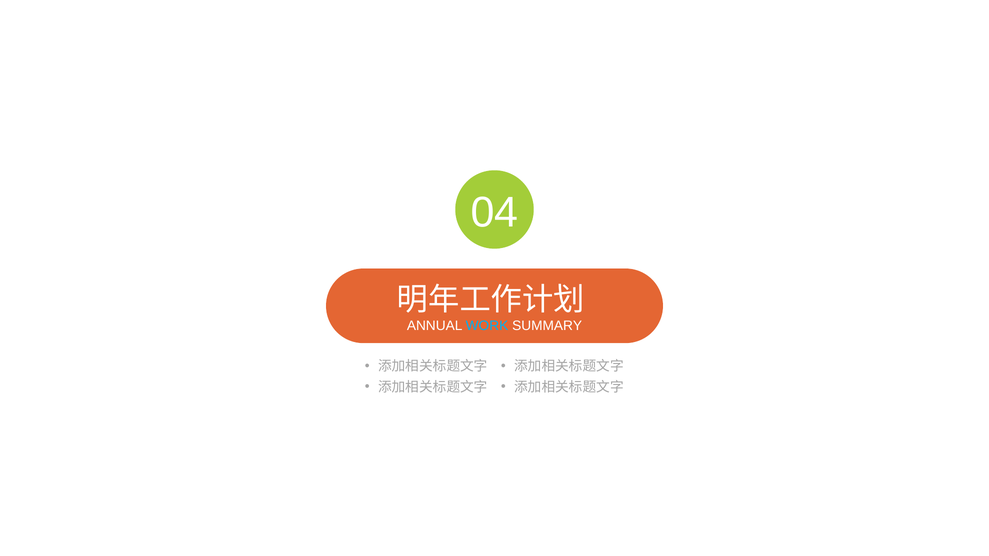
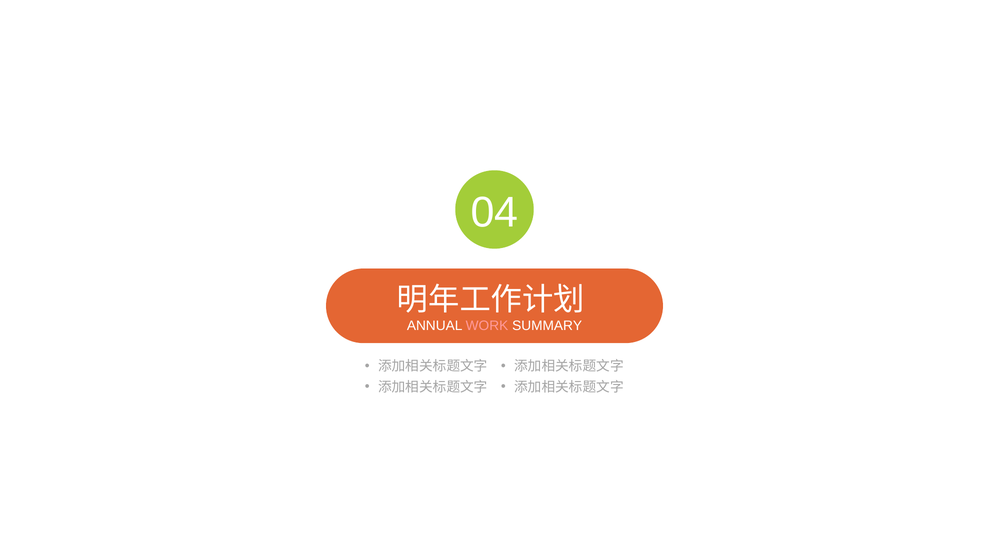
WORK colour: light blue -> pink (487, 326)
